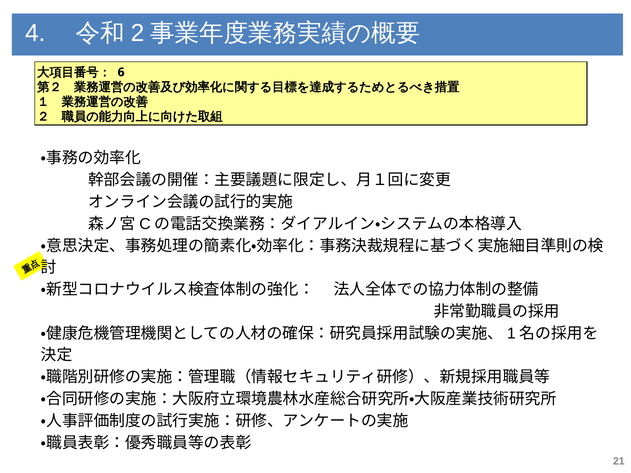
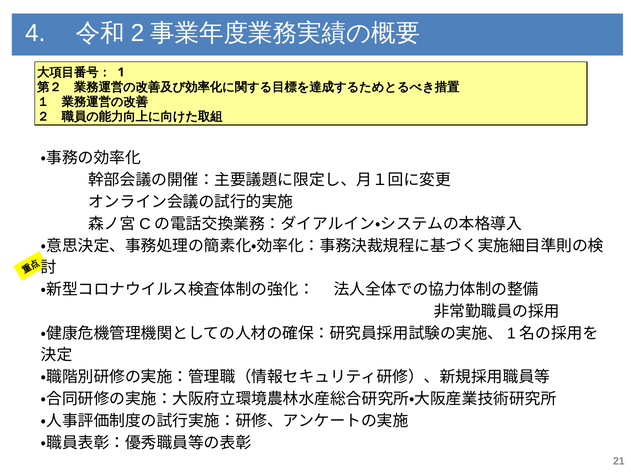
6: 6 -> 1 (121, 72)
